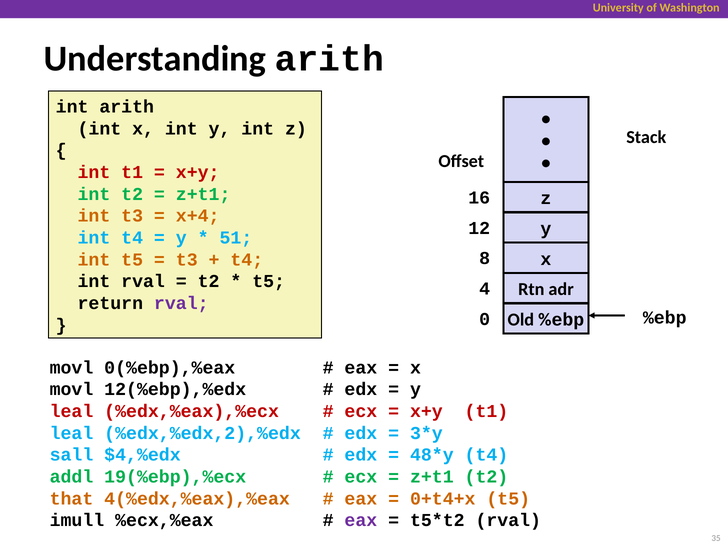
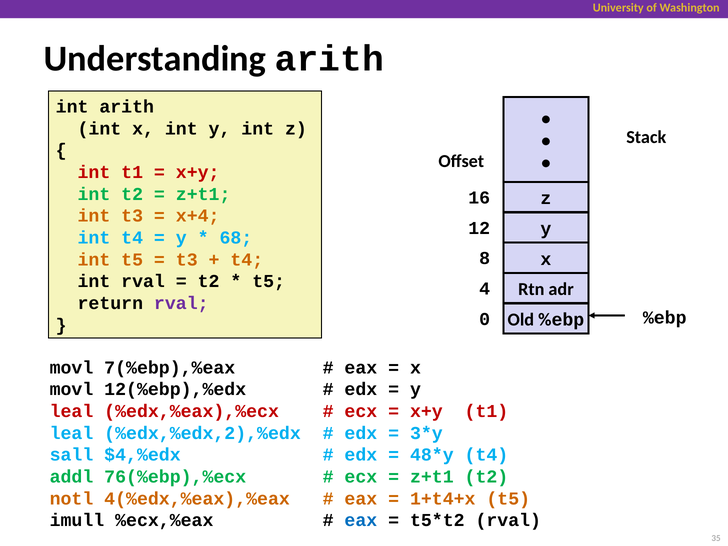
51: 51 -> 68 (236, 238)
0(%ebp),%eax: 0(%ebp),%eax -> 7(%ebp),%eax (170, 368)
19(%ebp),%ecx: 19(%ebp),%ecx -> 76(%ebp),%ecx (175, 477)
that: that -> notl (71, 499)
0+t4+x: 0+t4+x -> 1+t4+x (443, 499)
eax colour: purple -> blue (361, 520)
